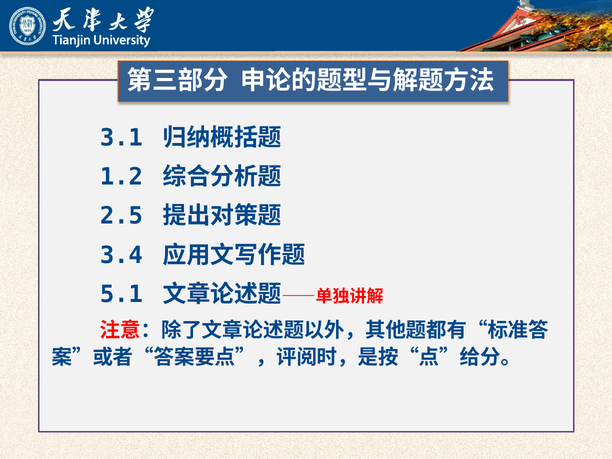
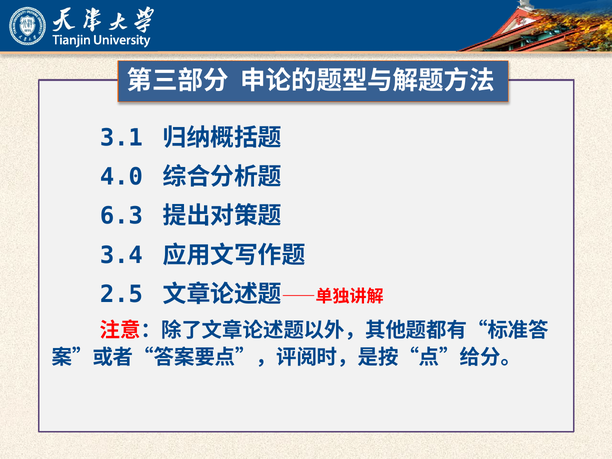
1.2: 1.2 -> 4.0 (121, 177)
2.5: 2.5 -> 6.3 (121, 216)
5.1: 5.1 -> 2.5 (121, 294)
